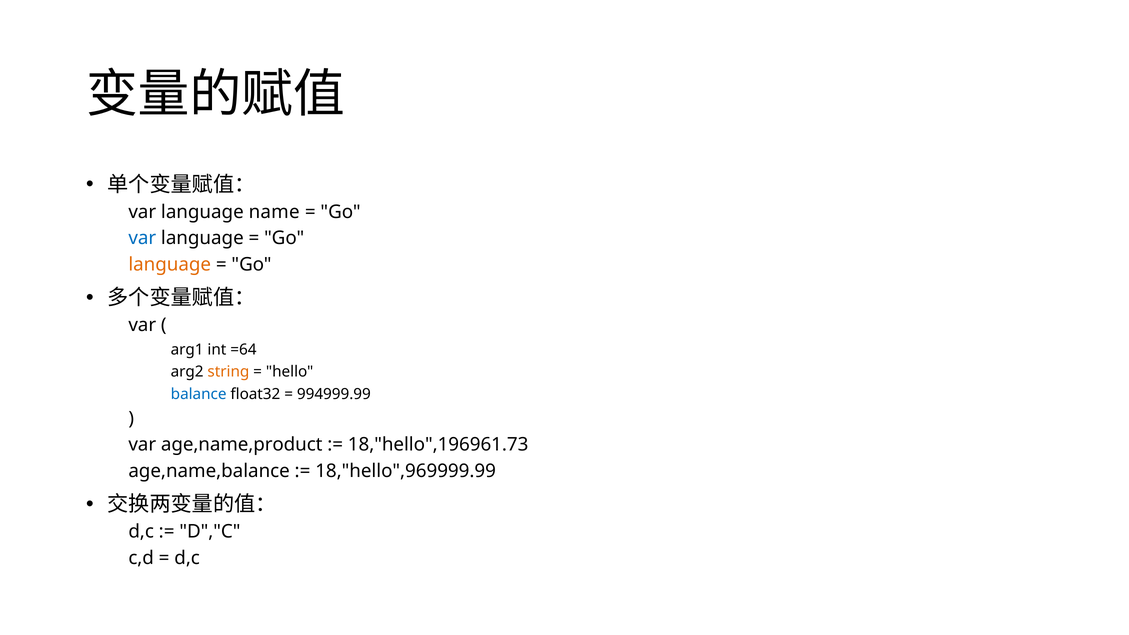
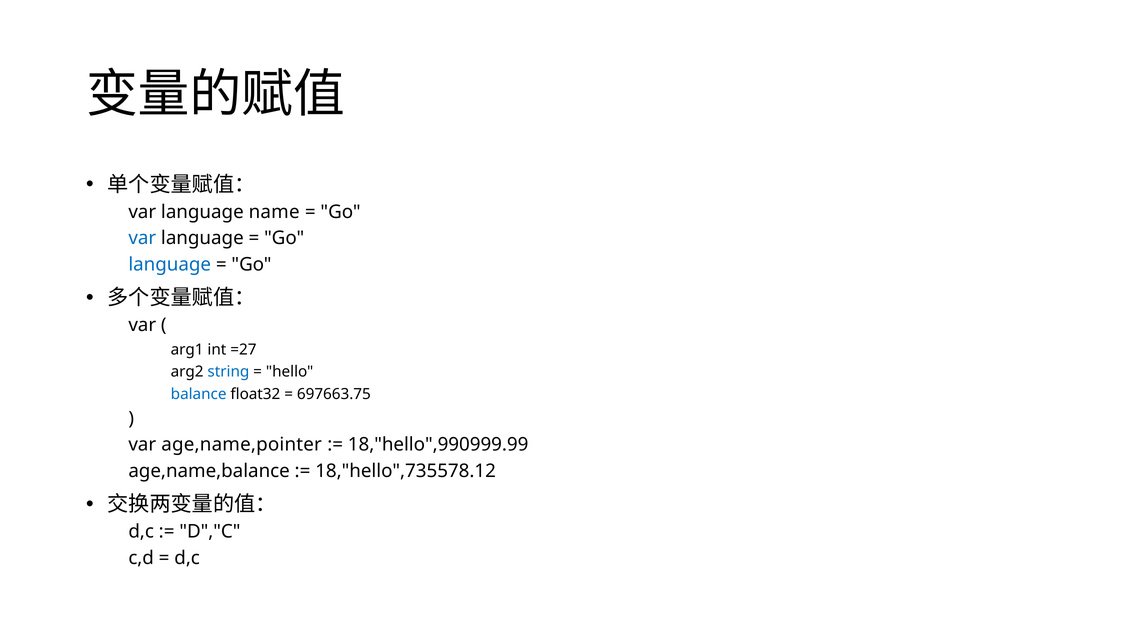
language colour: orange -> blue (170, 264)
=64: =64 -> =27 (243, 350)
string colour: orange -> blue (228, 372)
994999.99: 994999.99 -> 697663.75 (334, 394)
age,name,product: age,name,product -> age,name,pointer (242, 445)
18,"hello",196961.73: 18,"hello",196961.73 -> 18,"hello",990999.99 (438, 445)
18,"hello",969999.99: 18,"hello",969999.99 -> 18,"hello",735578.12 (406, 471)
